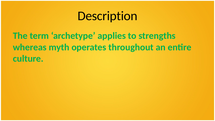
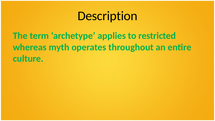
strengths: strengths -> restricted (157, 36)
